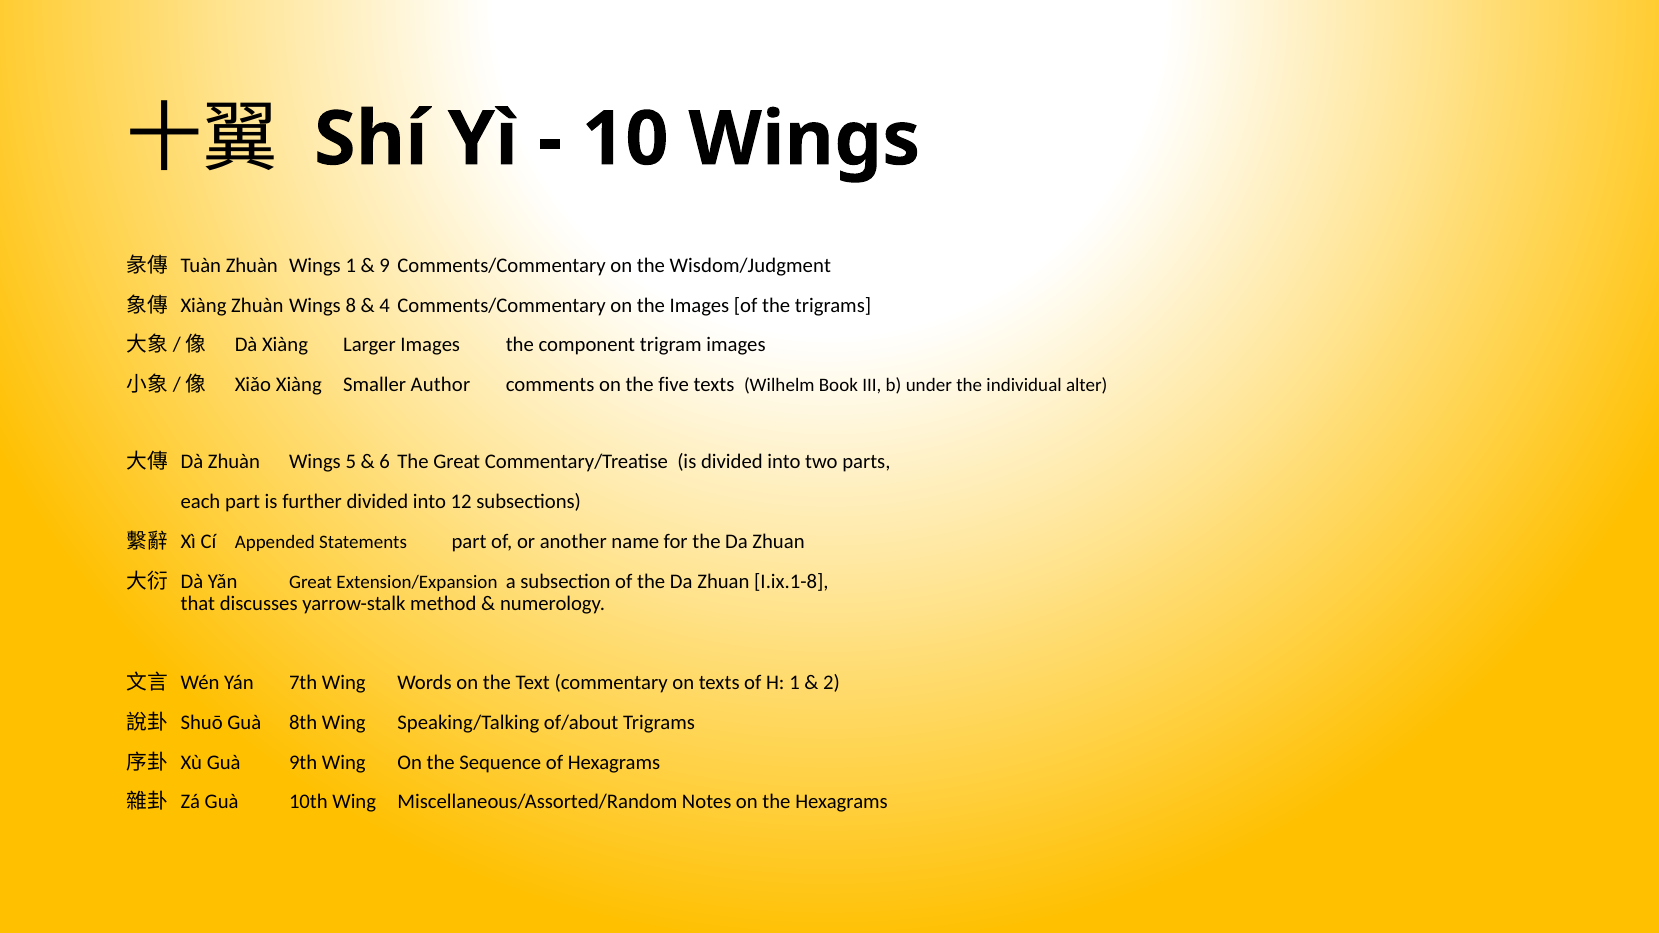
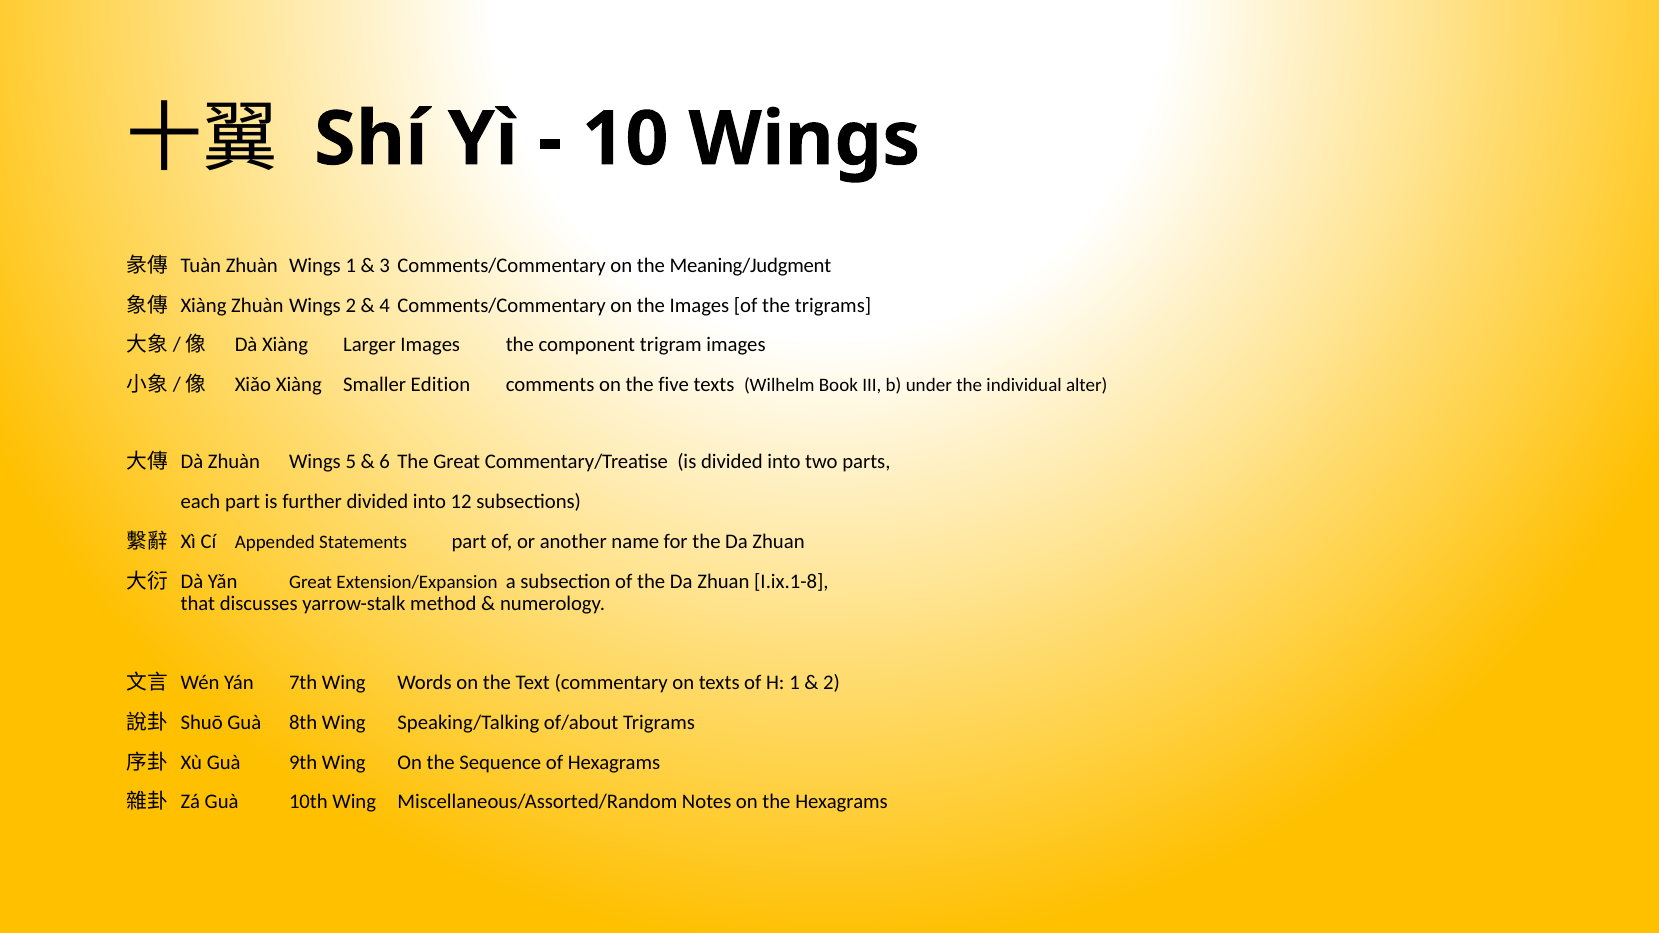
9: 9 -> 3 (385, 266)
Wisdom/Judgment: Wisdom/Judgment -> Meaning/Judgment (750, 266)
Wings 8: 8 -> 2 (351, 305)
Author: Author -> Edition (441, 385)
